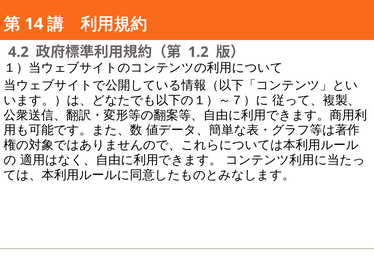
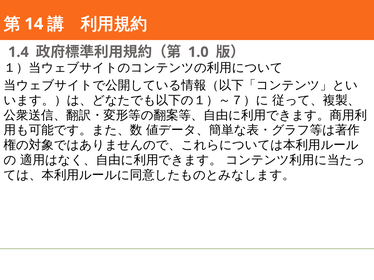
4.2: 4.2 -> 1.4 (18, 52)
1.2: 1.2 -> 1.0 (198, 52)
